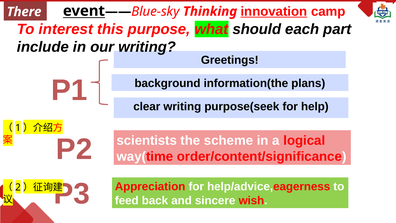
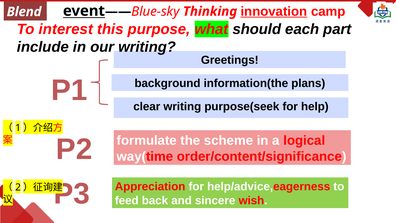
There: There -> Blend (24, 12)
scientists: scientists -> formulate (147, 140)
